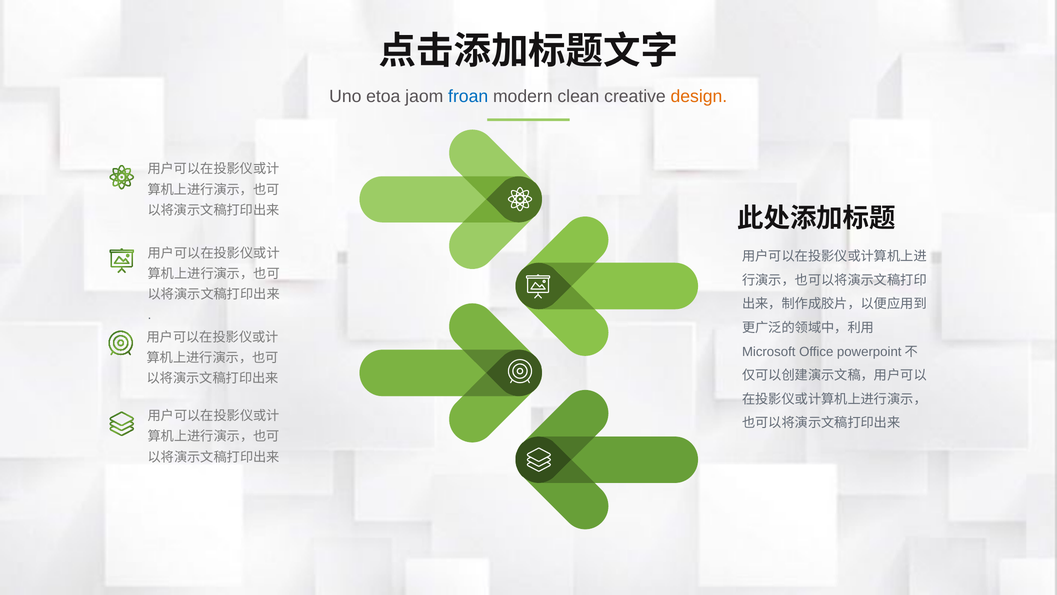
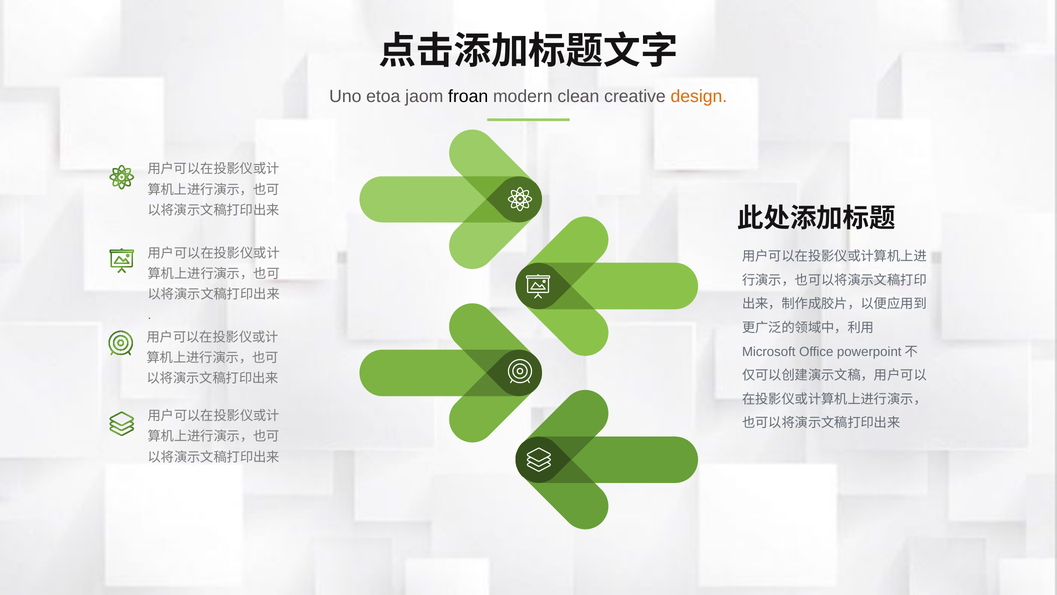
froan colour: blue -> black (468, 96)
